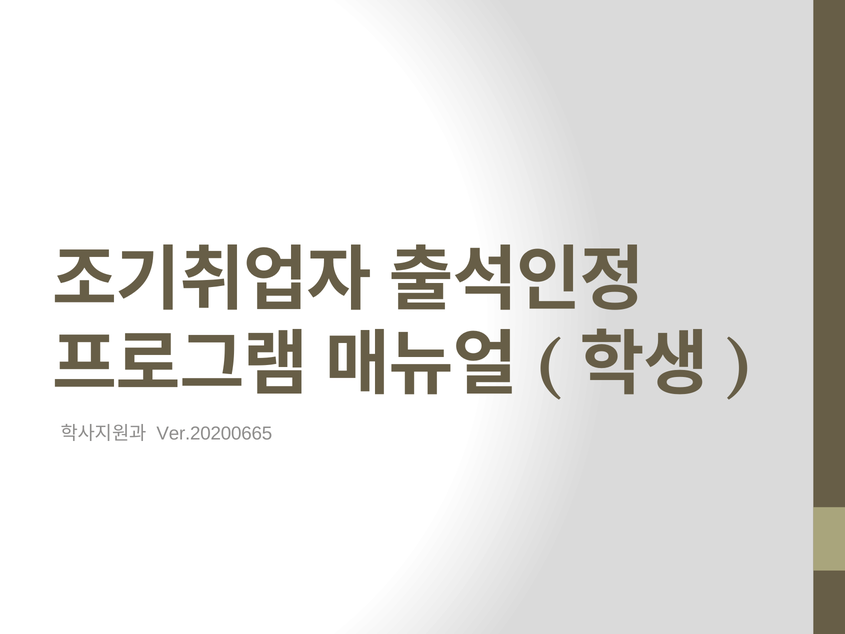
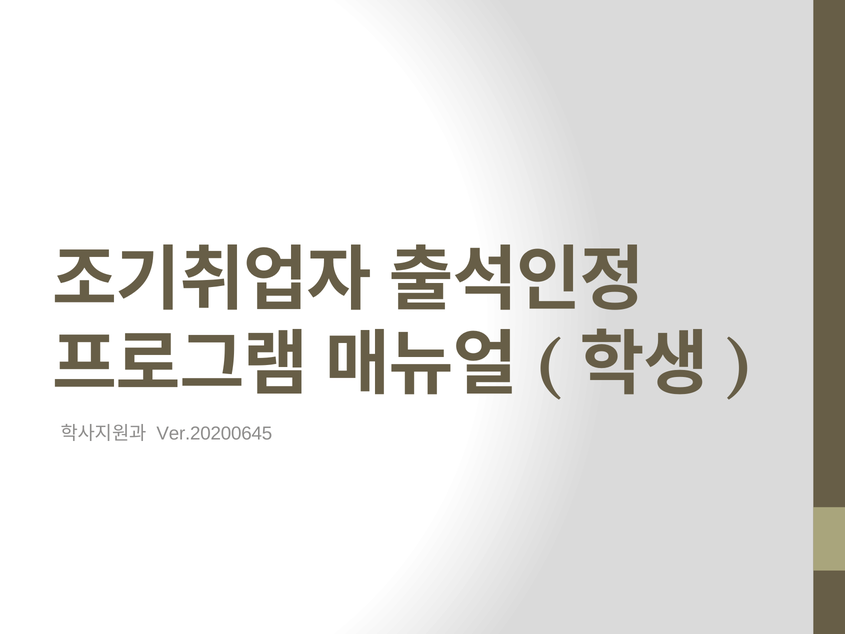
Ver.20200665: Ver.20200665 -> Ver.20200645 (214, 433)
